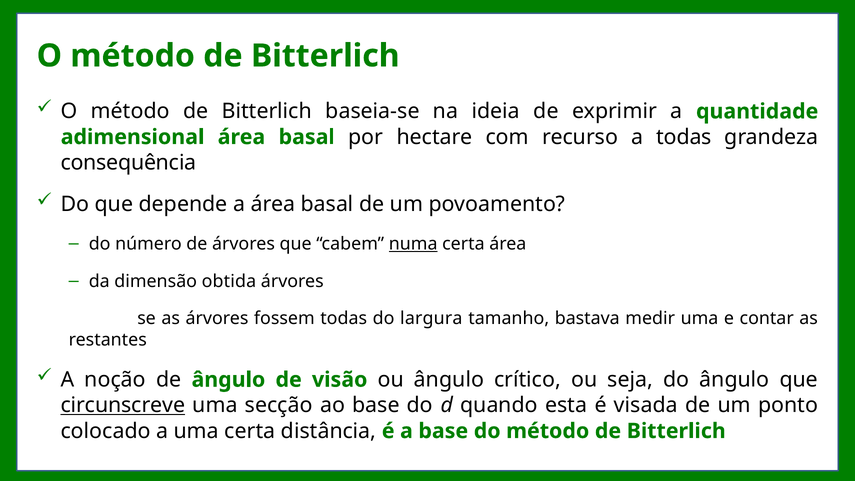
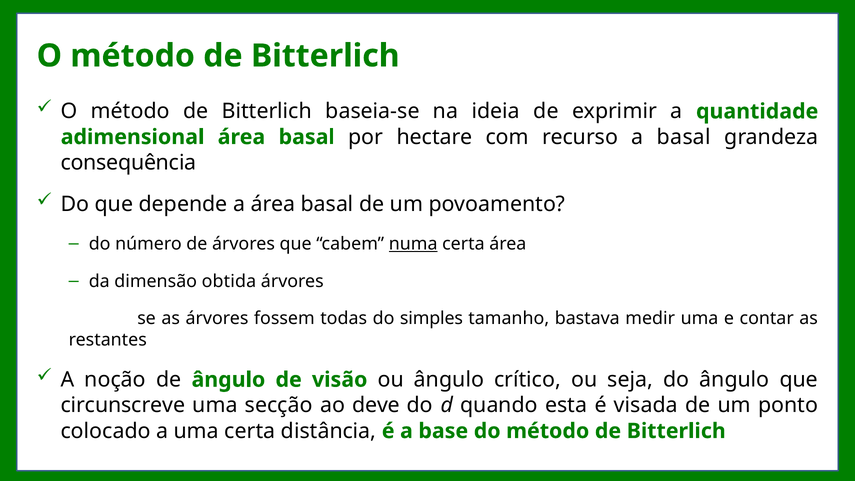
a todas: todas -> basal (684, 137)
largura: largura -> simples (431, 319)
circunscreve underline: present -> none (123, 405)
ao base: base -> deve (376, 405)
